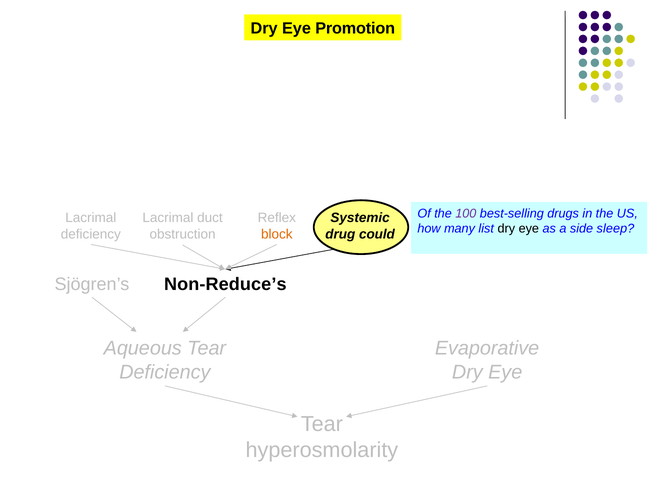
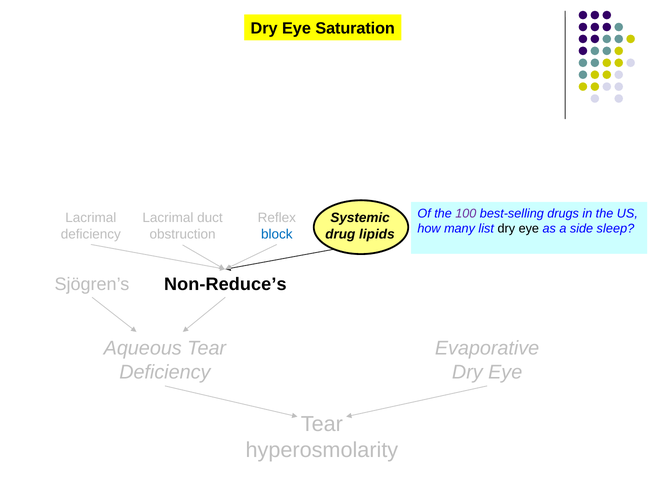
Promotion: Promotion -> Saturation (355, 28)
block colour: orange -> blue (277, 234)
could: could -> lipids (377, 234)
